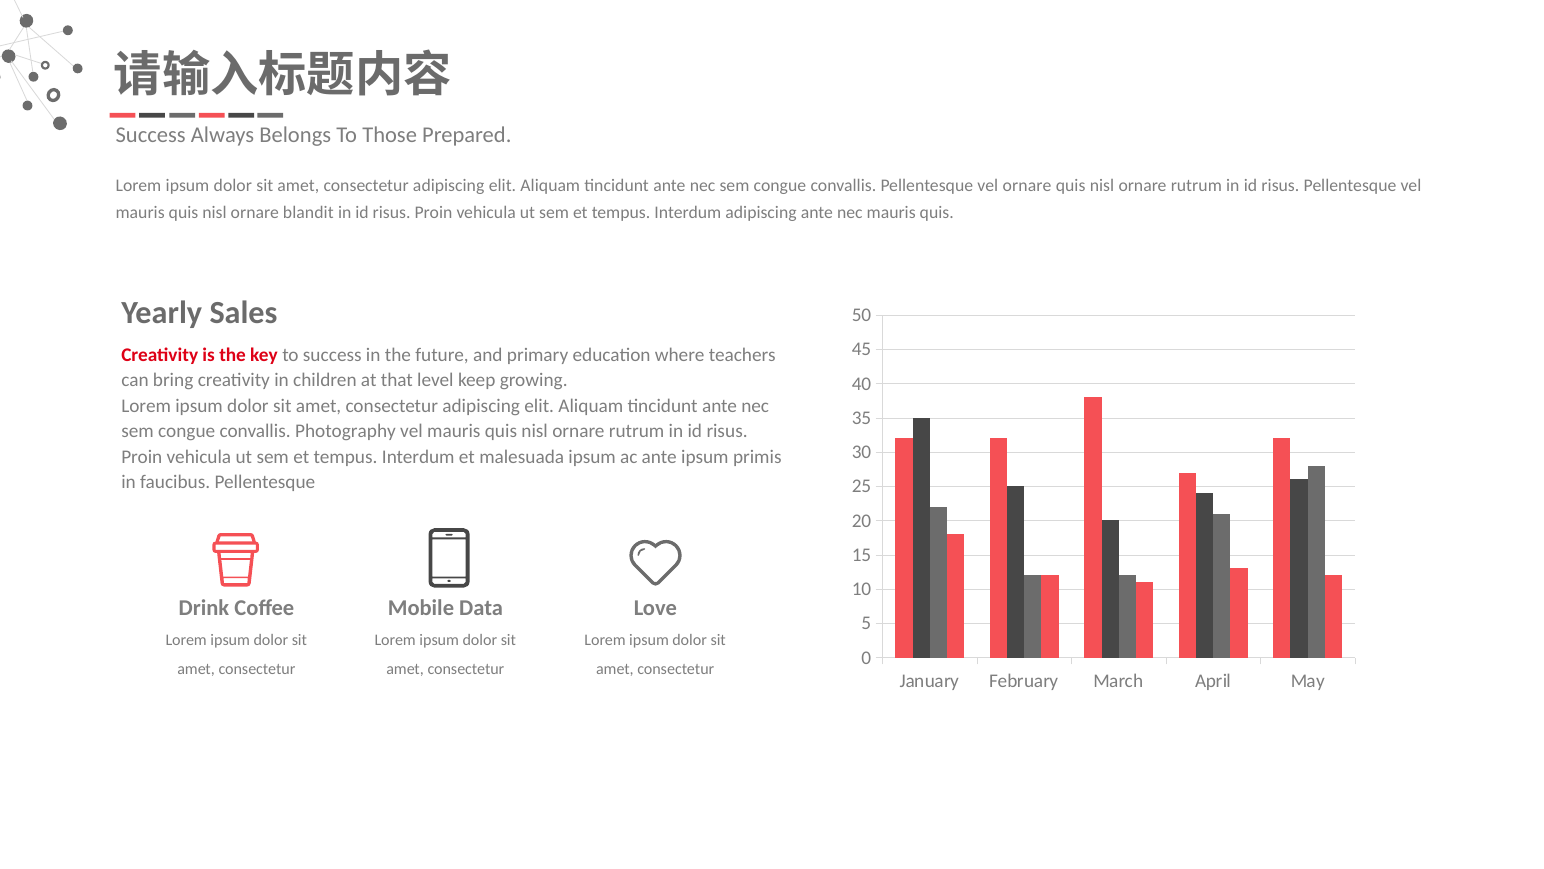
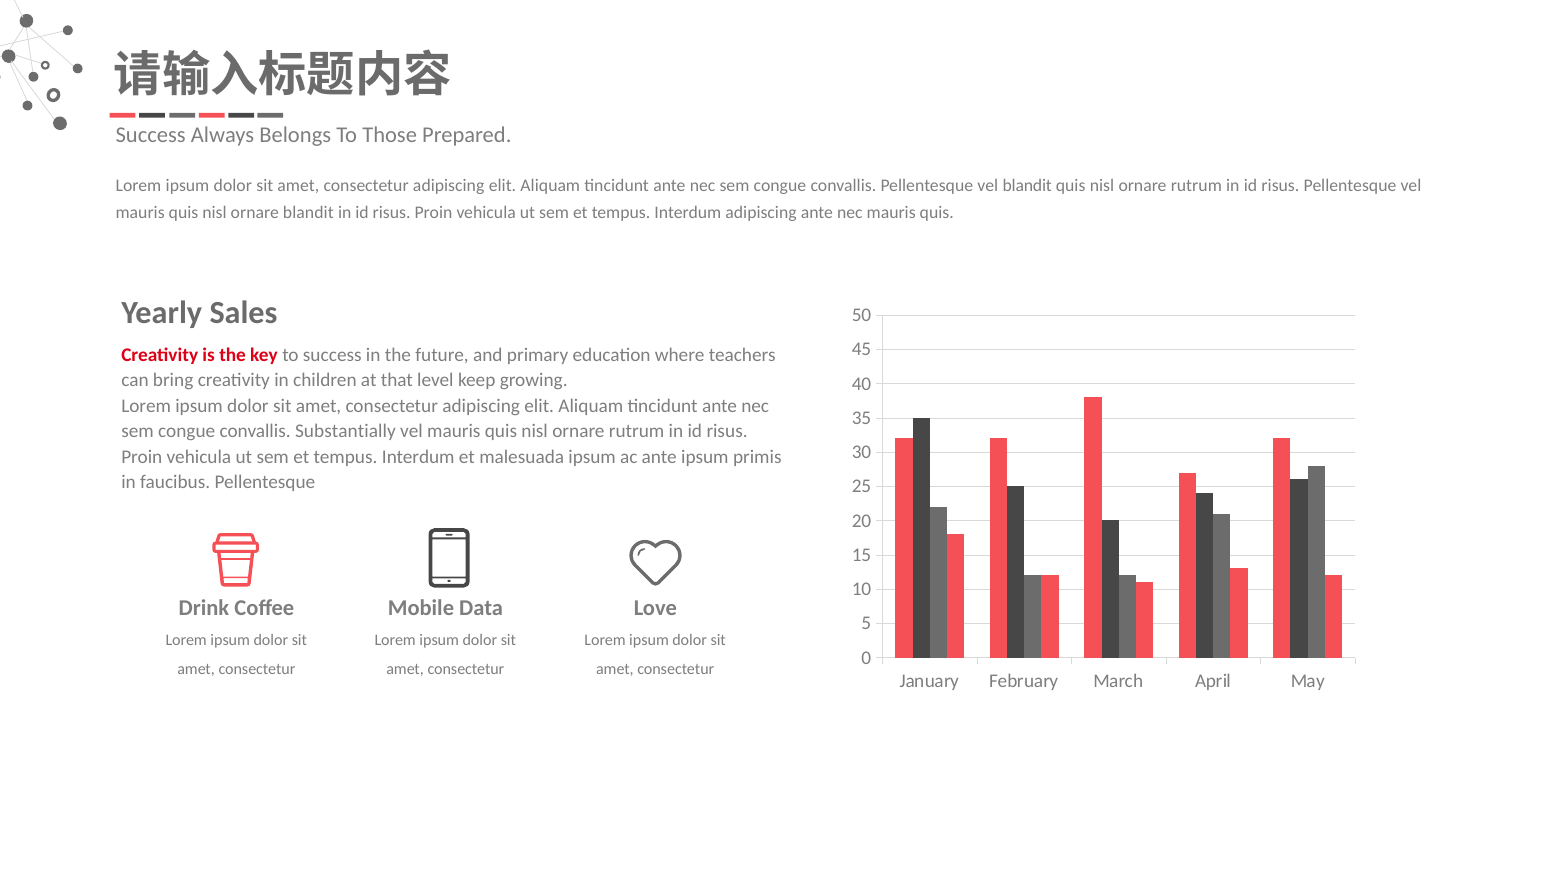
vel ornare: ornare -> blandit (1027, 185)
Photography: Photography -> Substantially (345, 431)
